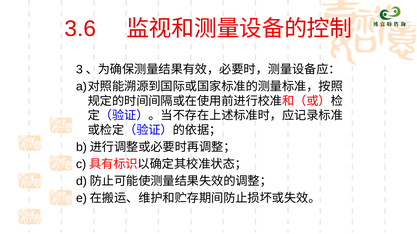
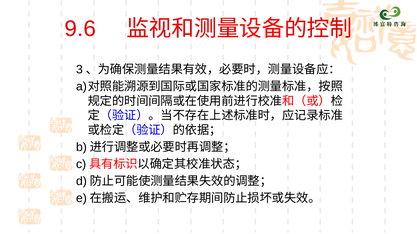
3.6: 3.6 -> 9.6 (80, 29)
